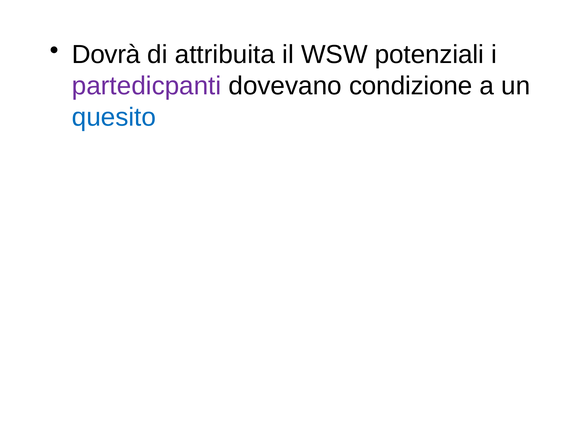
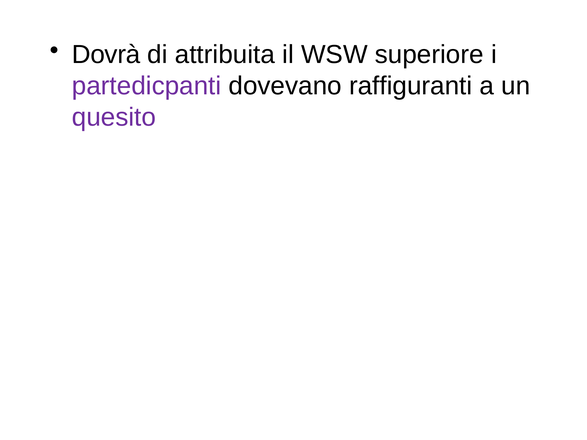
potenziali: potenziali -> superiore (429, 55)
condizione: condizione -> raffiguranti (411, 86)
quesito colour: blue -> purple (114, 117)
